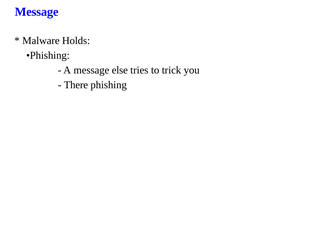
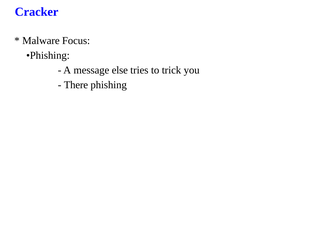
Message: Message -> Cracker (37, 12)
Holds: Holds -> Focus (76, 41)
